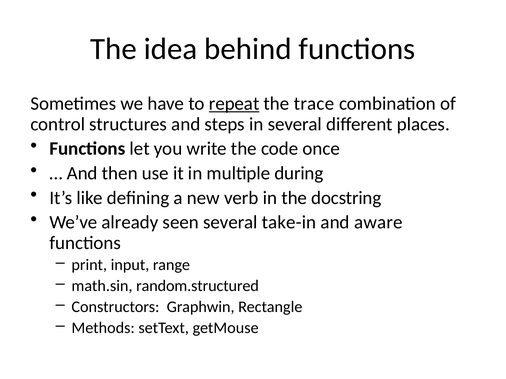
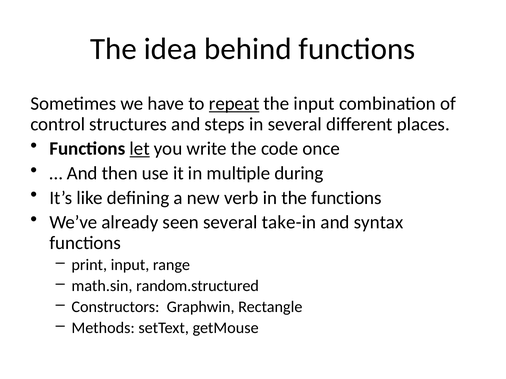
the trace: trace -> input (314, 104)
let underline: none -> present (140, 149)
the docstring: docstring -> functions (346, 198)
aware: aware -> syntax (379, 223)
